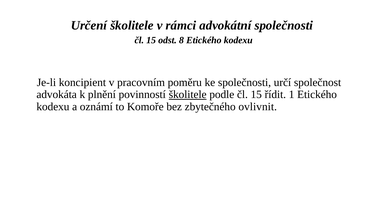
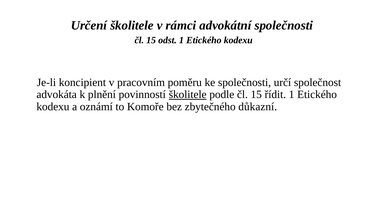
odst 8: 8 -> 1 (181, 40)
ovlivnit: ovlivnit -> důkazní (258, 107)
